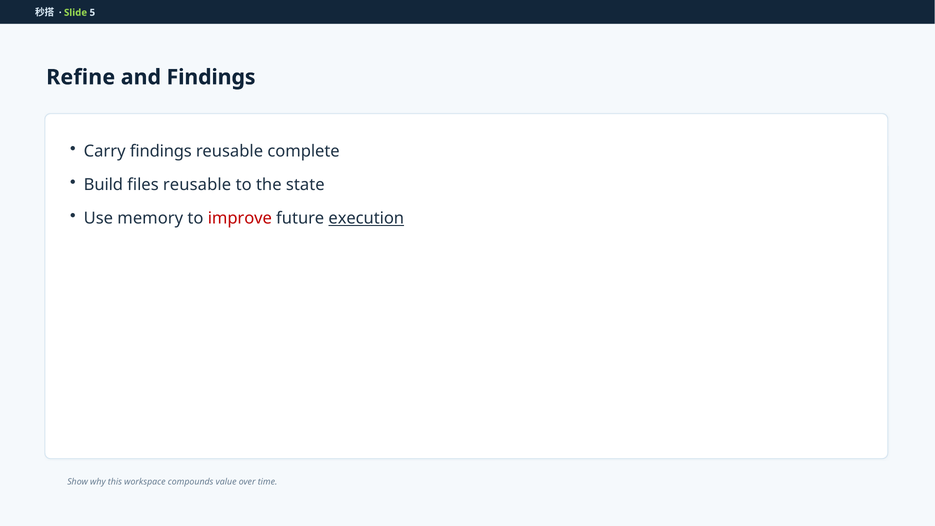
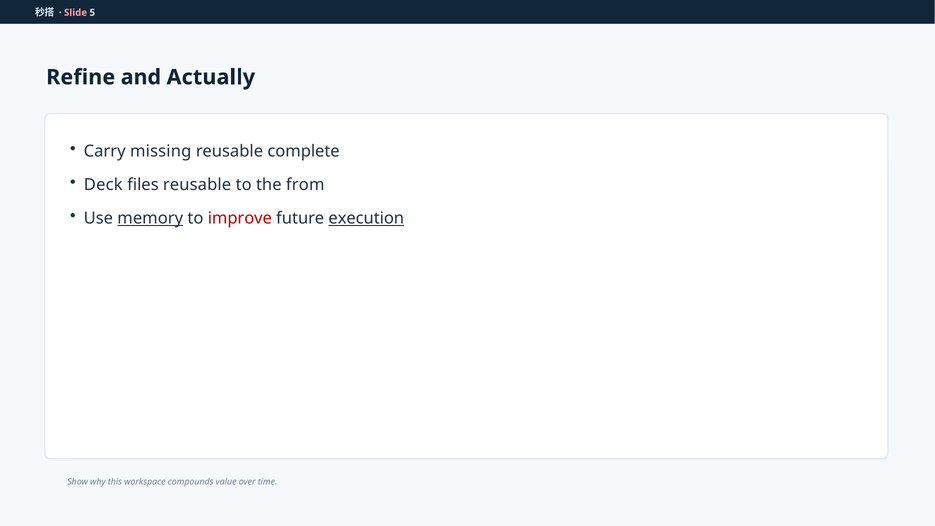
Slide colour: light green -> pink (76, 13)
and Findings: Findings -> Actually (211, 77)
Carry findings: findings -> missing (161, 151)
Build: Build -> Deck (103, 185)
state: state -> from (305, 185)
memory underline: none -> present (150, 218)
